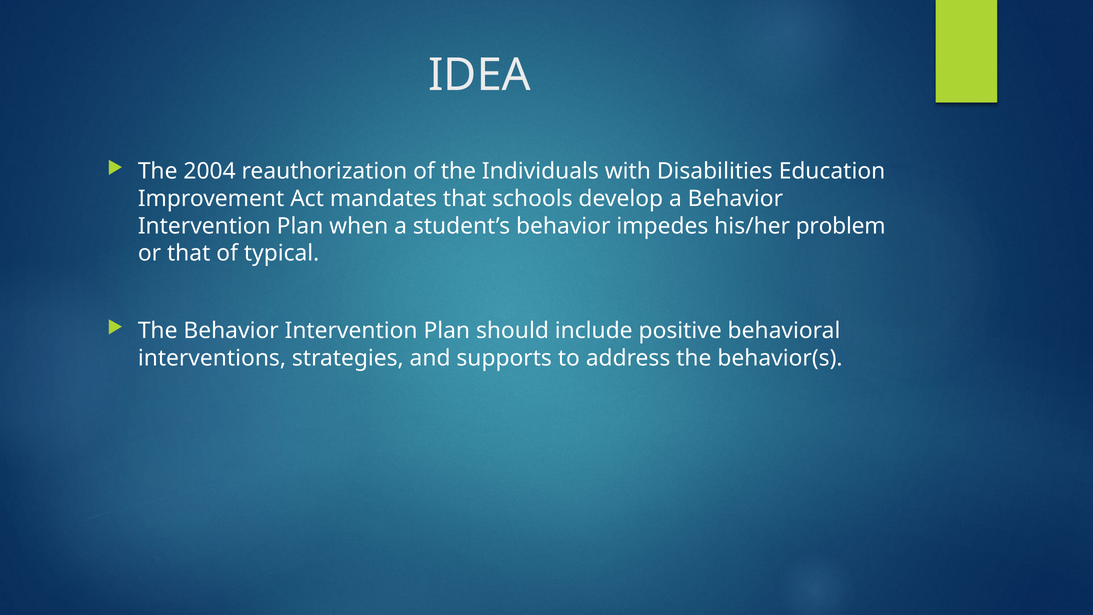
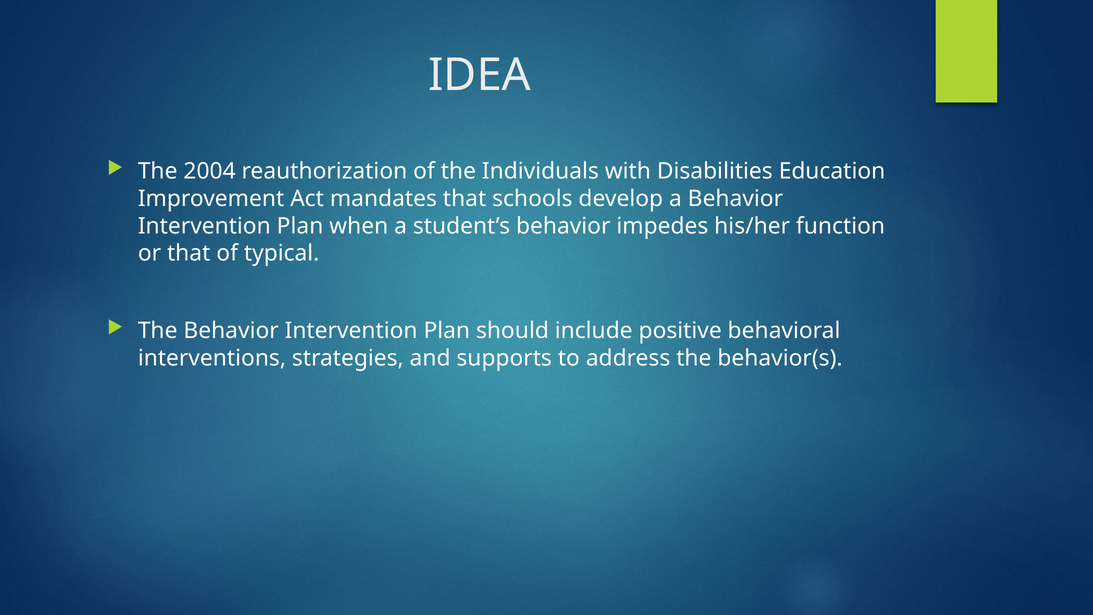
problem: problem -> function (841, 226)
